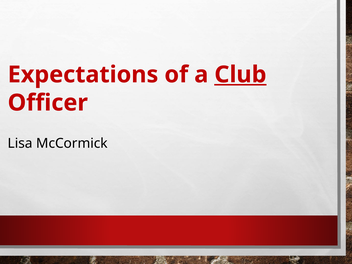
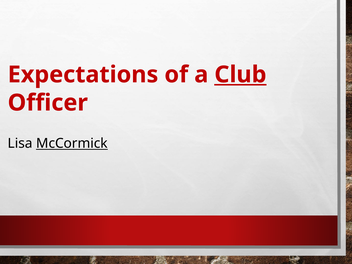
McCormick underline: none -> present (72, 143)
